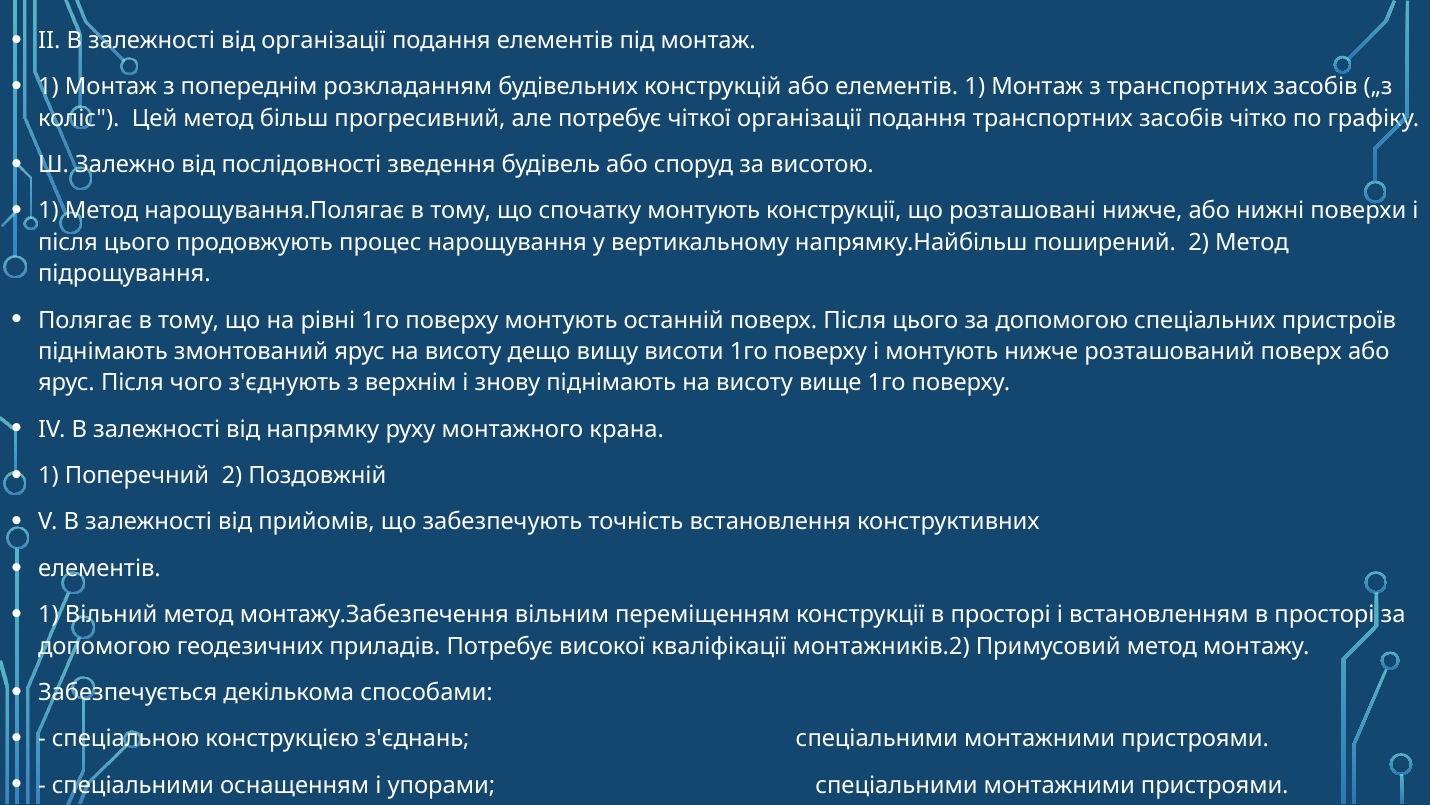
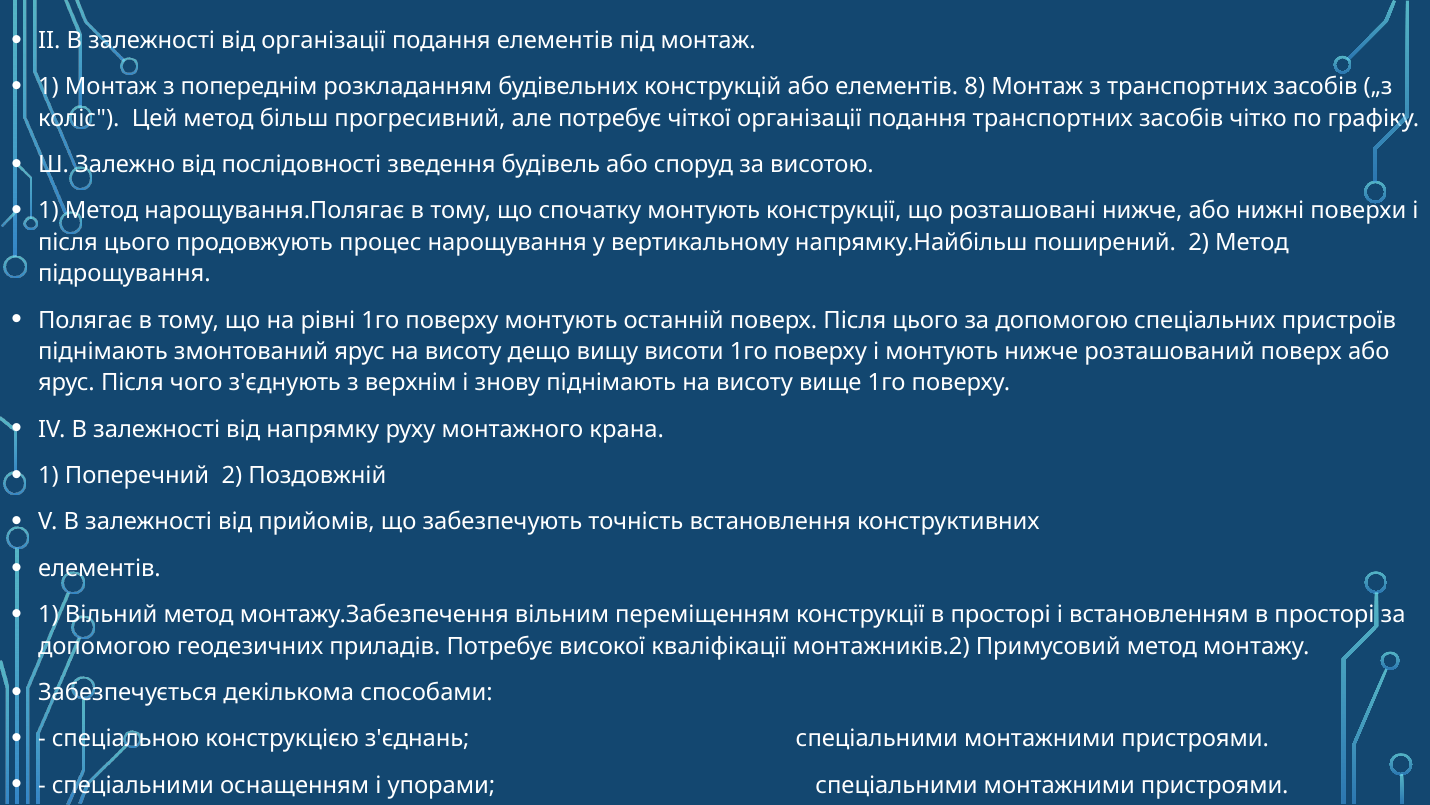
елементів 1: 1 -> 8 (975, 87)
